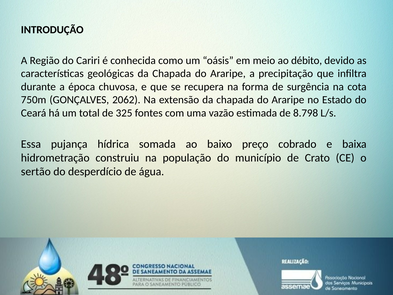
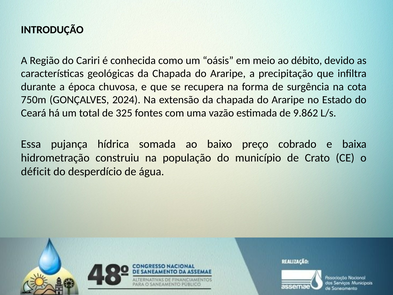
2062: 2062 -> 2024 (126, 100)
8.798: 8.798 -> 9.862 (306, 113)
sertão: sertão -> déficit (36, 171)
